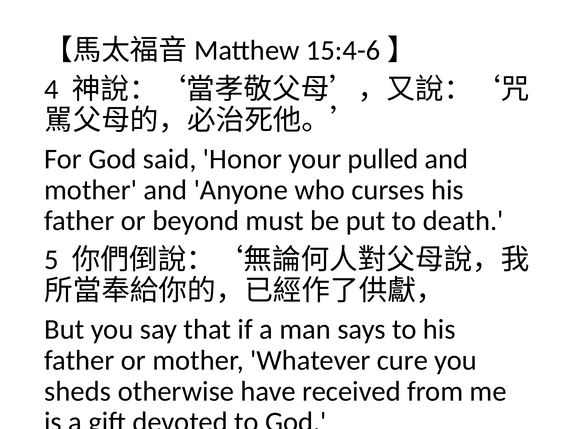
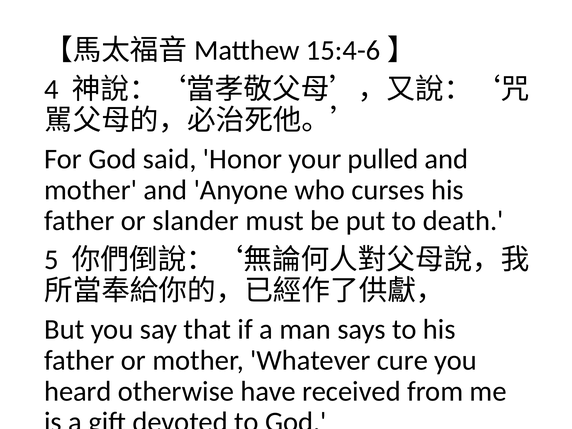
beyond: beyond -> slander (196, 221)
sheds: sheds -> heard (78, 391)
